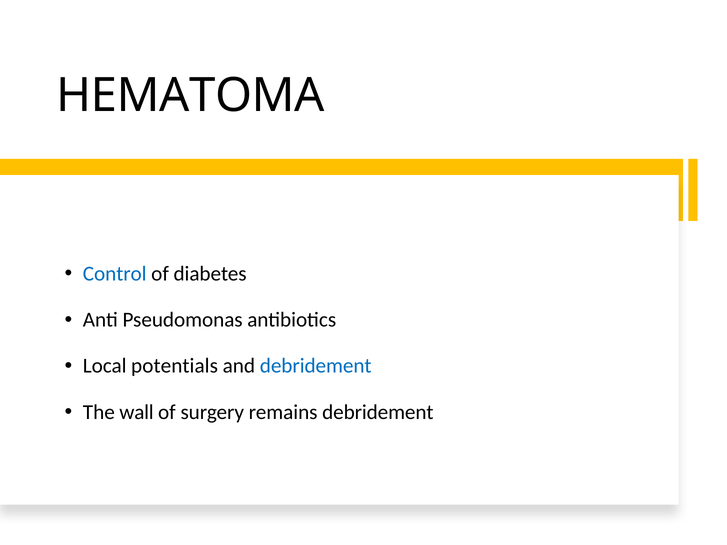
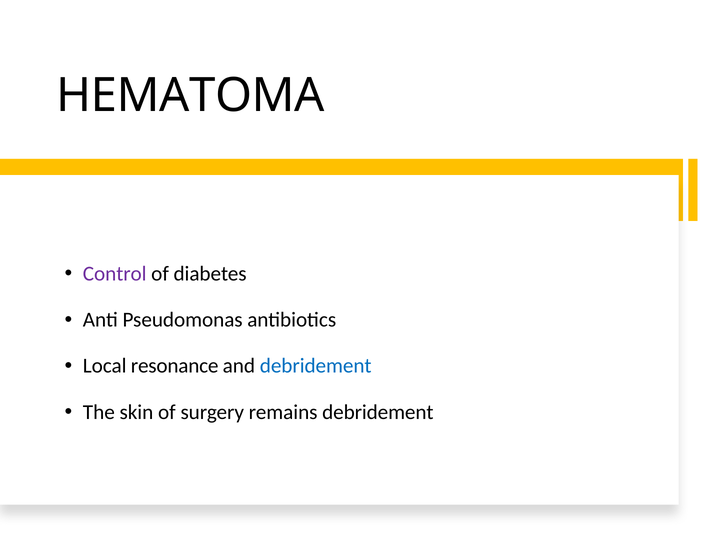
Control colour: blue -> purple (115, 274)
potentials: potentials -> resonance (175, 366)
wall: wall -> skin (136, 412)
